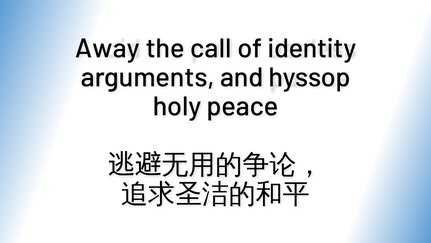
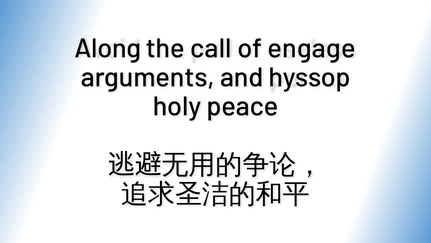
Away: Away -> Along (108, 48)
identity: identity -> engage (312, 48)
